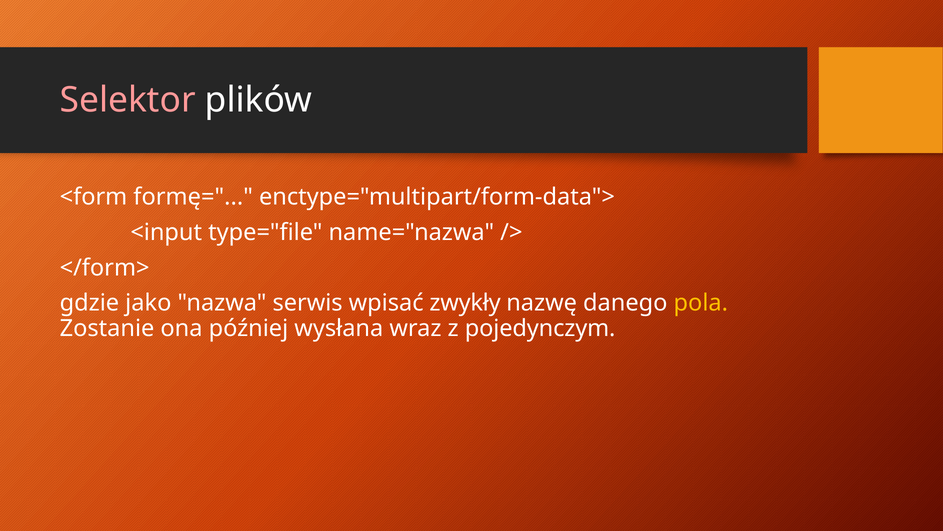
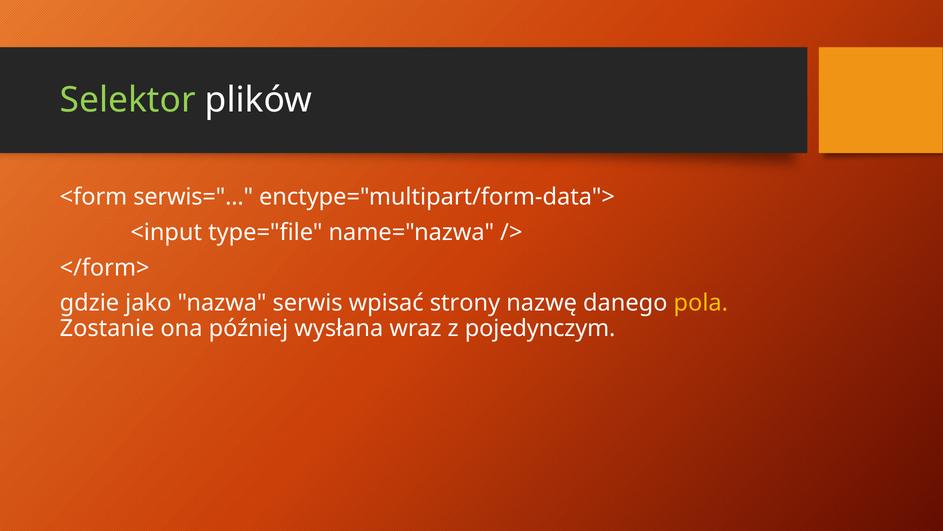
Selektor colour: pink -> light green (128, 100)
formę=: formę= -> serwis= (193, 197)
zwykły: zwykły -> strony (465, 303)
